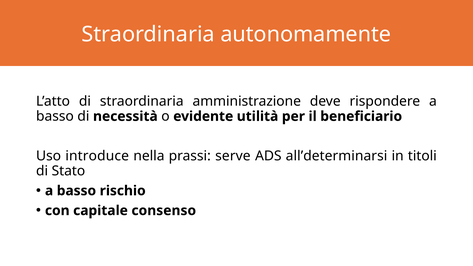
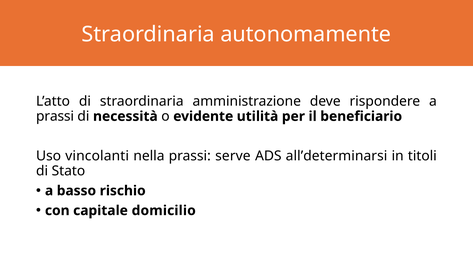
basso: basso -> prassi (55, 116)
introduce: introduce -> vincolanti (97, 156)
consenso: consenso -> domicilio (164, 211)
